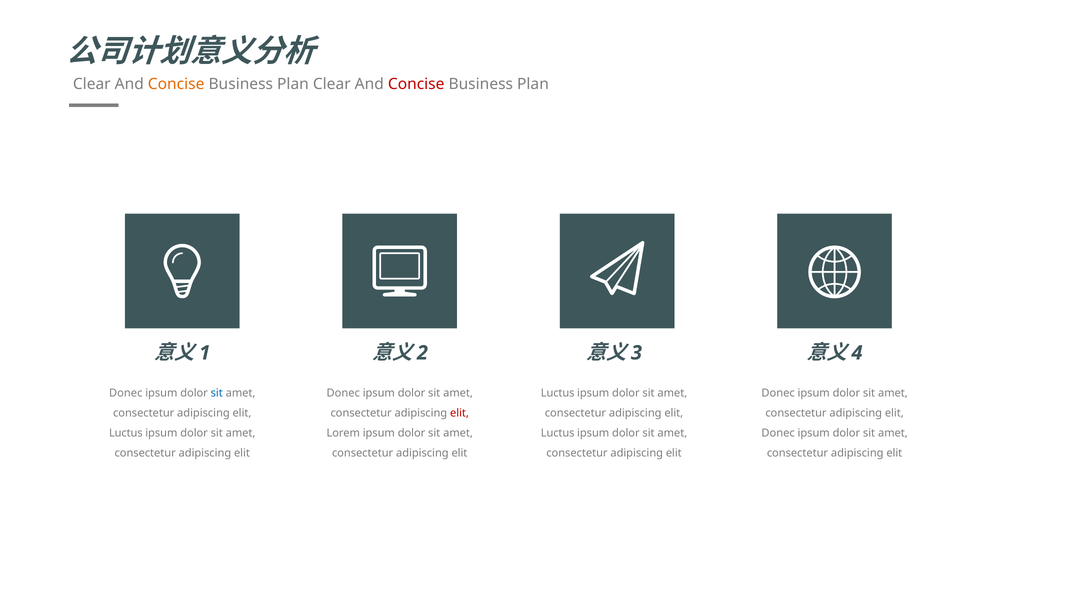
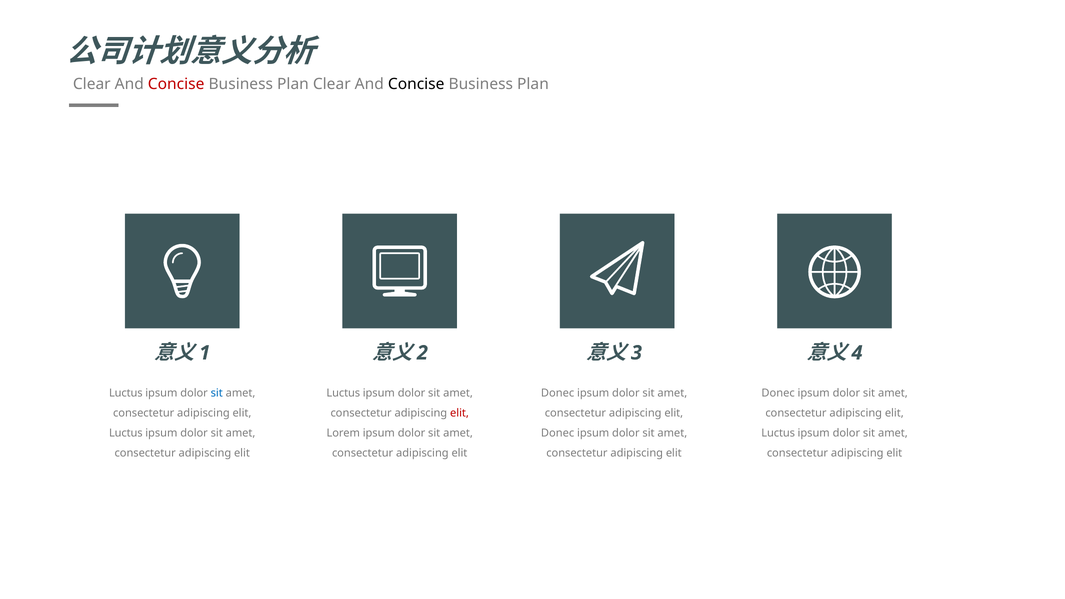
Concise colour: orange -> red (176, 84)
Concise colour: red -> black (416, 84)
Donec: Donec -> Luctus (126, 393)
Donec: Donec -> Luctus (343, 393)
Luctus: Luctus -> Donec (558, 393)
Luctus: Luctus -> Donec (558, 433)
Donec: Donec -> Luctus (778, 433)
